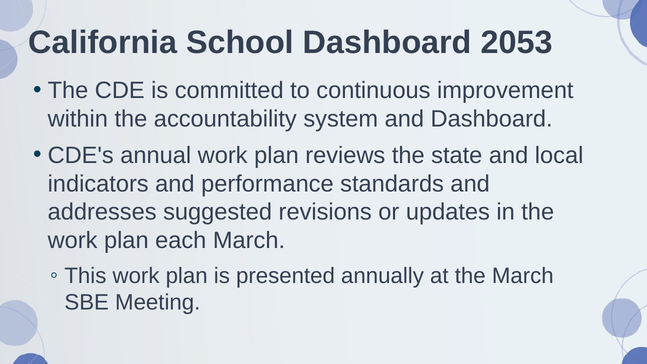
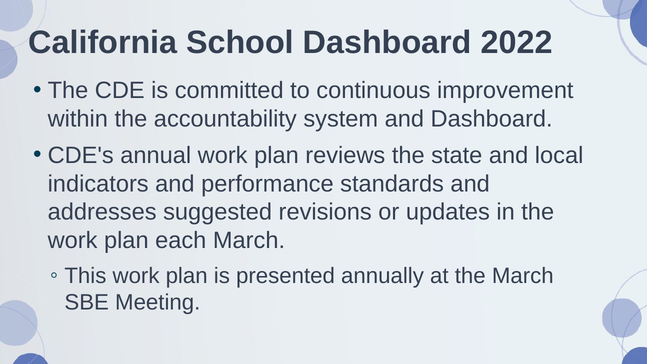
2053: 2053 -> 2022 (517, 42)
